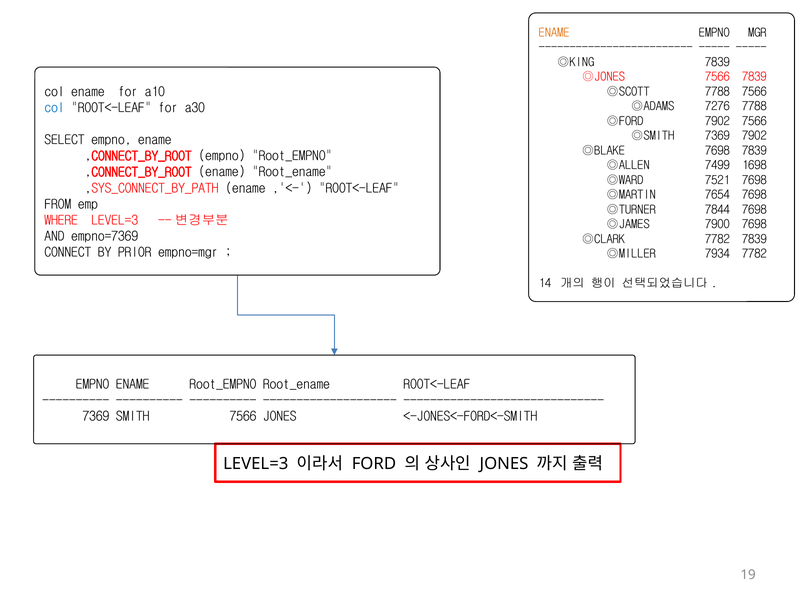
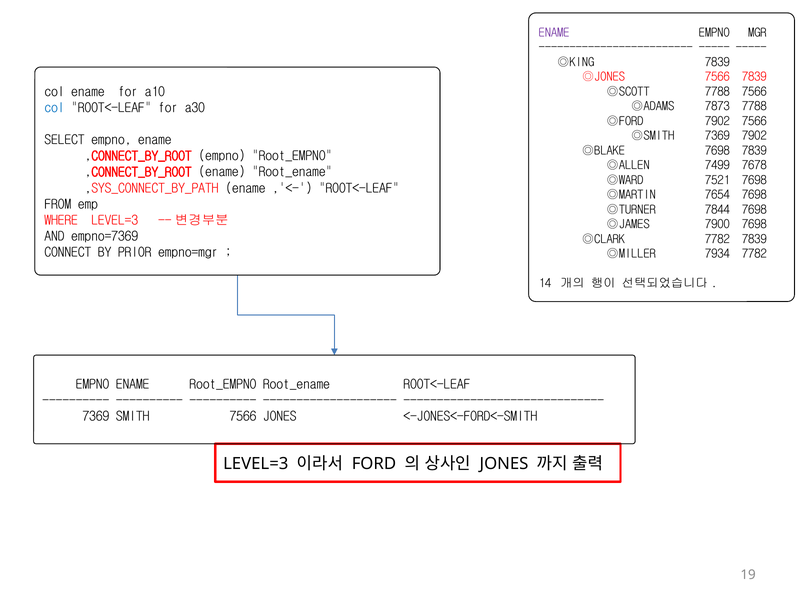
ENAME colour: orange -> purple (554, 33)
7276: 7276 -> 7873 (717, 106)
1698: 1698 -> 7678 (754, 165)
